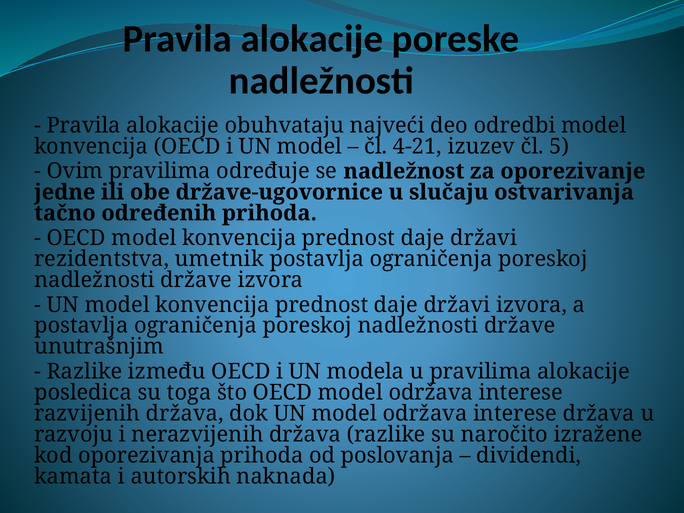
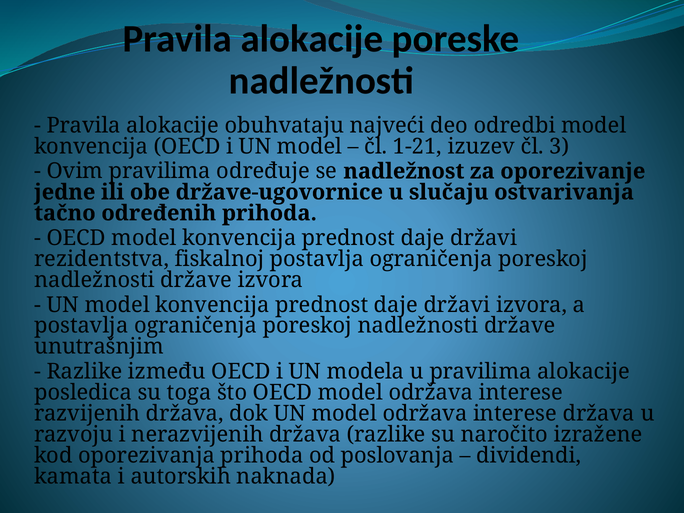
4-21: 4-21 -> 1-21 (417, 146)
5: 5 -> 3 (559, 146)
umetnik: umetnik -> fiskalnoj (219, 259)
